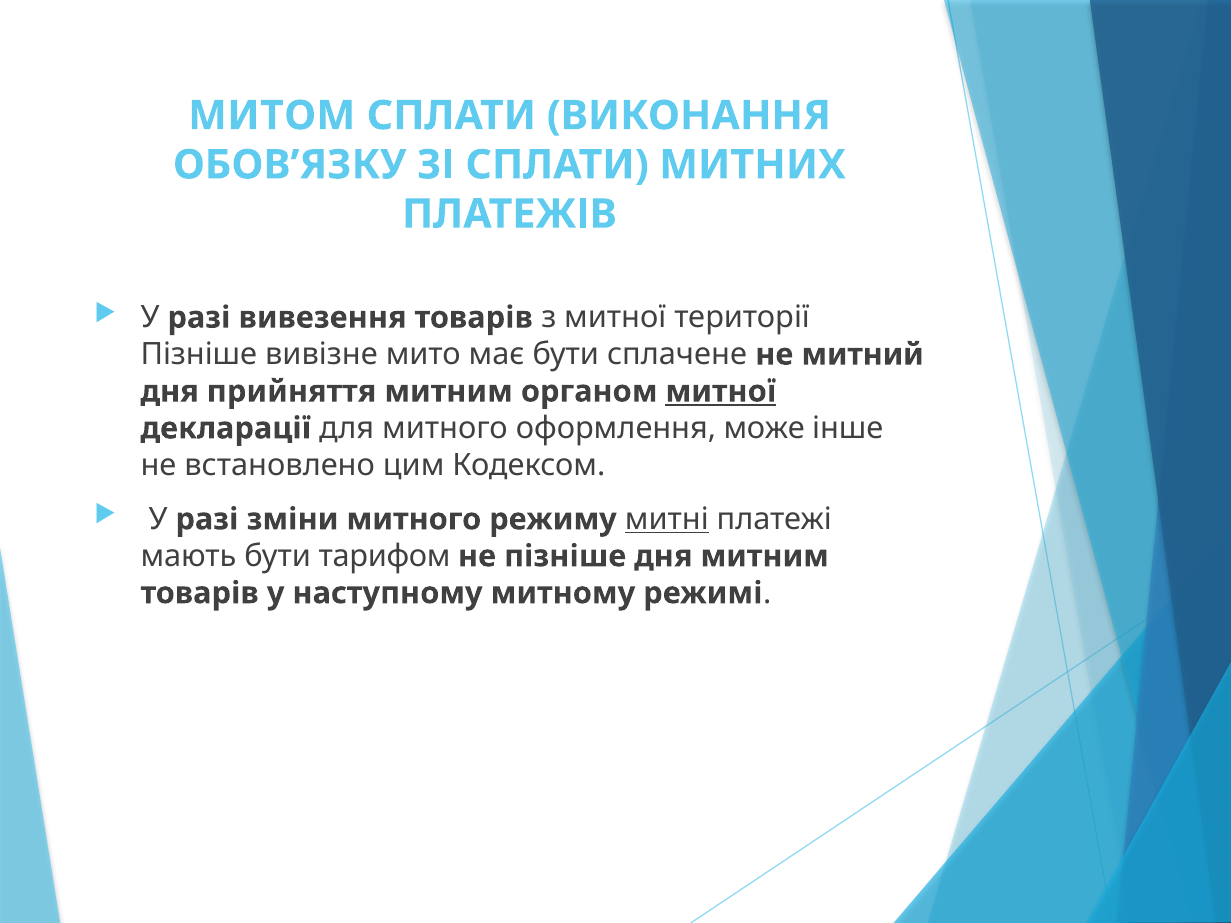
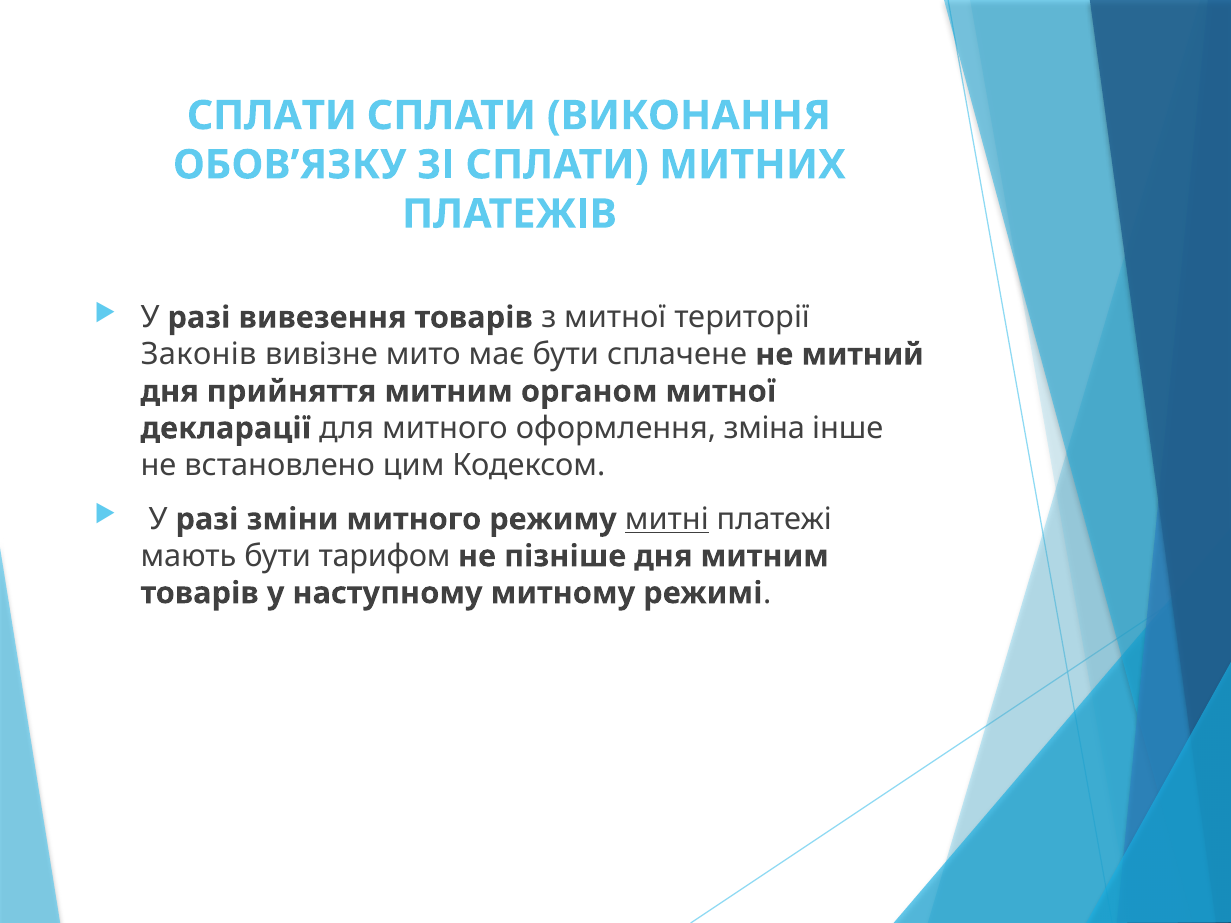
МИТОМ: МИТОМ -> СПЛАТИ (272, 116)
Пізніше: Пізніше -> Законів (199, 355)
митної underline: present -> none (721, 392)
може: може -> зміна (764, 428)
